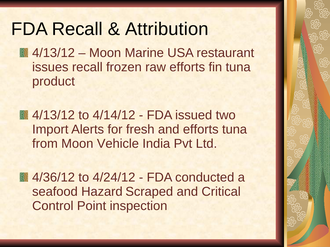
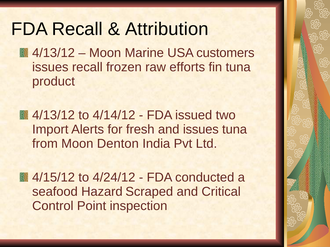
restaurant: restaurant -> customers (225, 53)
and efforts: efforts -> issues (201, 130)
Vehicle: Vehicle -> Denton (118, 144)
4/36/12: 4/36/12 -> 4/15/12 (54, 178)
